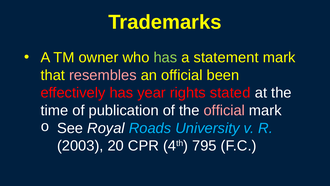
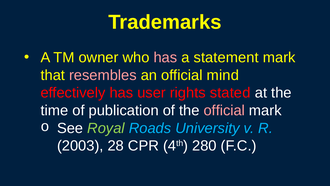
has colour: light green -> pink (165, 57)
been: been -> mind (223, 75)
year: year -> user (152, 93)
Royal colour: white -> light green (106, 128)
20: 20 -> 28 (116, 146)
795: 795 -> 280 (204, 146)
